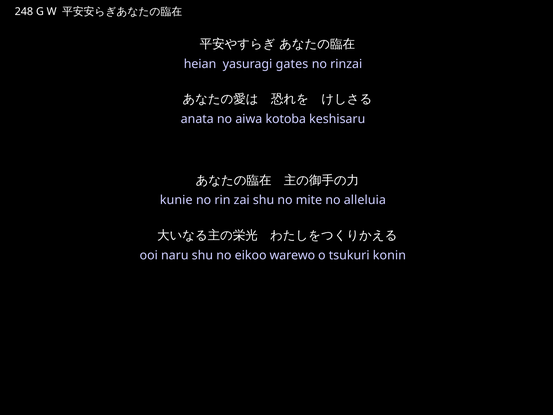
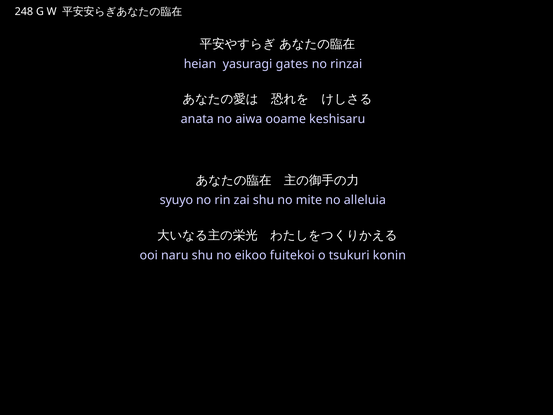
kotoba: kotoba -> ooame (286, 119)
kunie: kunie -> syuyo (176, 200)
warewo: warewo -> fuitekoi (292, 255)
